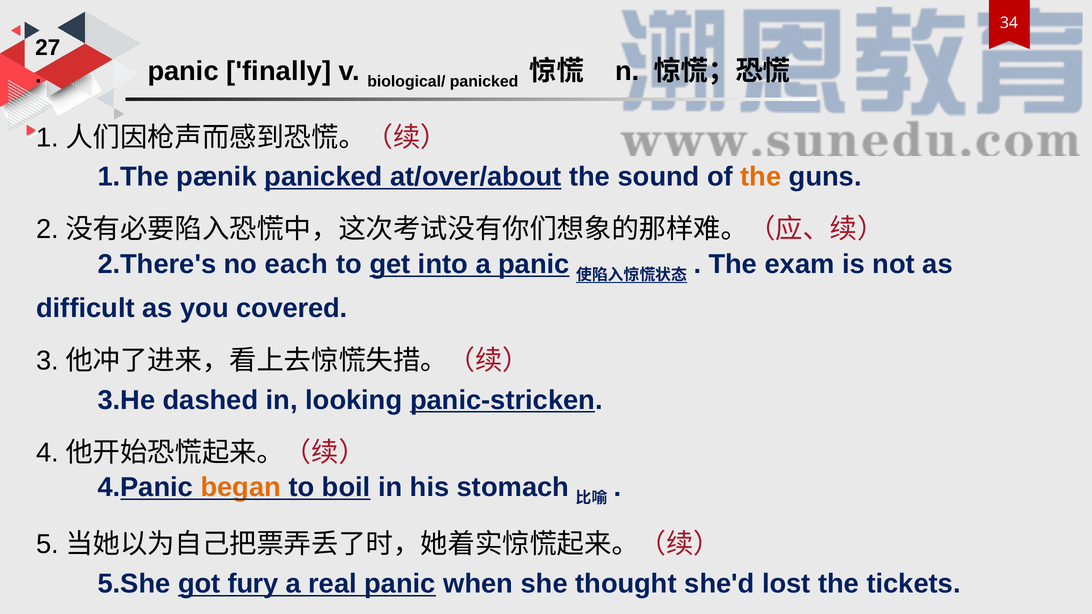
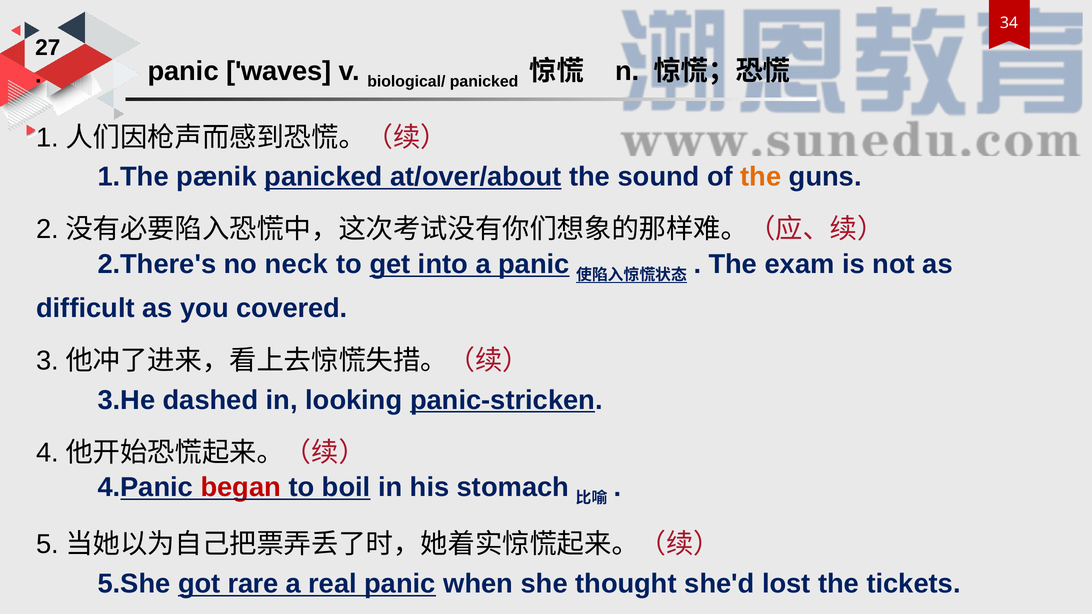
finally: finally -> waves (279, 71)
each: each -> neck (296, 264)
began colour: orange -> red (241, 488)
fury: fury -> rare (253, 584)
